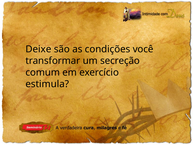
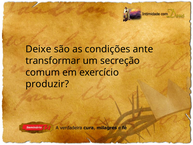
você: você -> ante (143, 49)
estimula: estimula -> produzir (47, 84)
